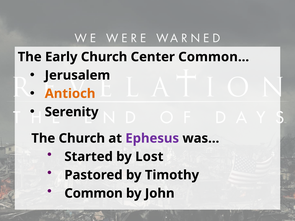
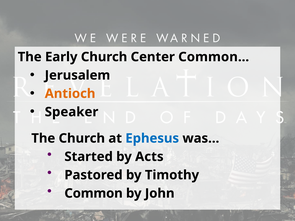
Serenity: Serenity -> Speaker (72, 112)
Ephesus colour: purple -> blue (152, 138)
Lost: Lost -> Acts (149, 157)
